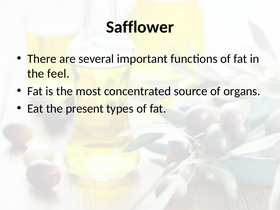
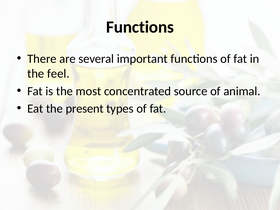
Safflower: Safflower -> Functions (140, 27)
organs: organs -> animal (242, 91)
